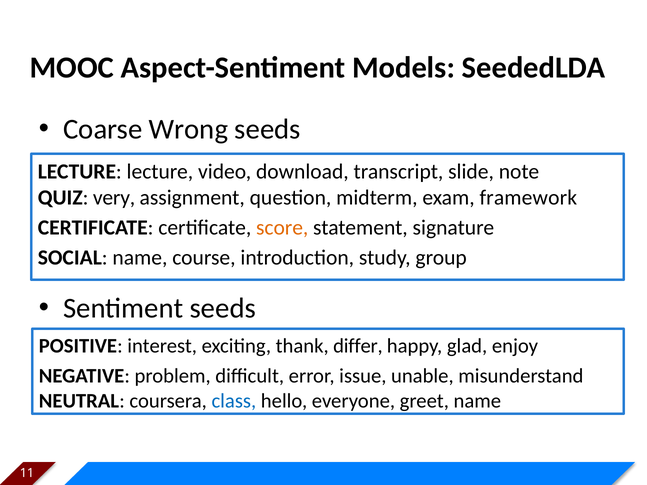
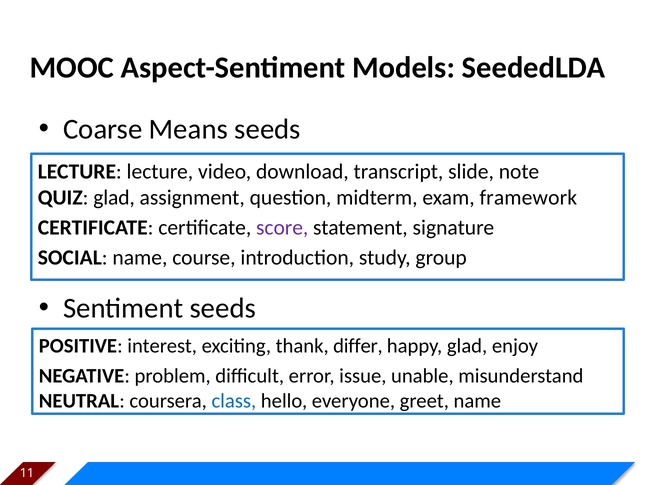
Wrong: Wrong -> Means (188, 129)
QUIZ very: very -> glad (114, 198)
score colour: orange -> purple (282, 228)
